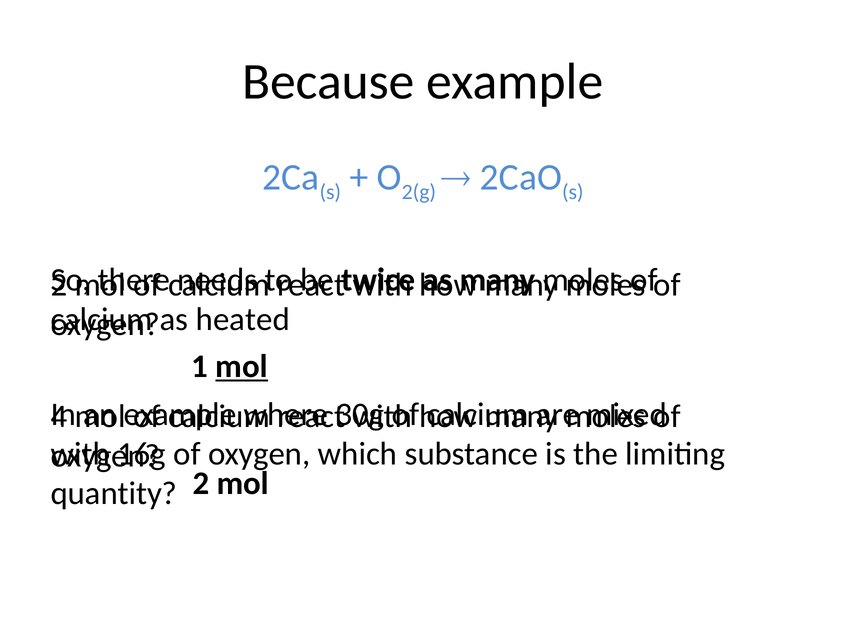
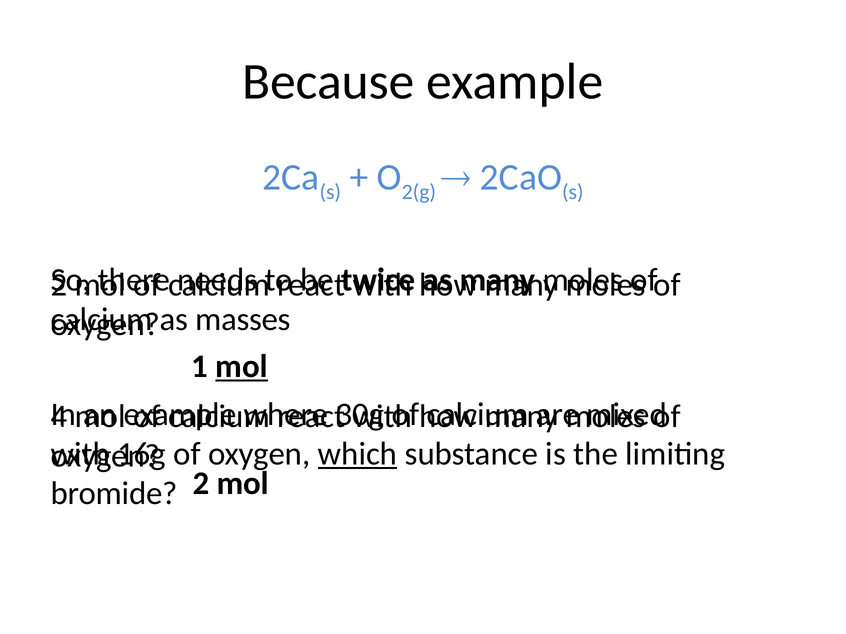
heated: heated -> masses (243, 319)
which underline: none -> present (357, 454)
quantity: quantity -> bromide (114, 494)
